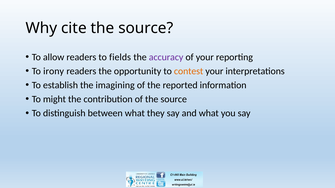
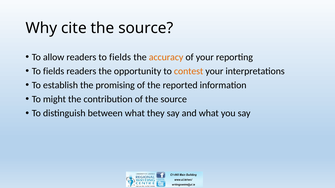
accuracy colour: purple -> orange (166, 57)
irony: irony -> fields (54, 71)
imagining: imagining -> promising (115, 85)
